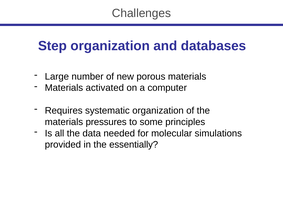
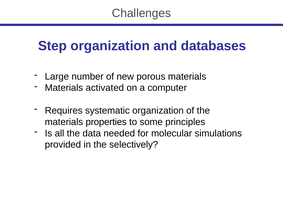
pressures: pressures -> properties (106, 122)
essentially: essentially -> selectively (134, 144)
